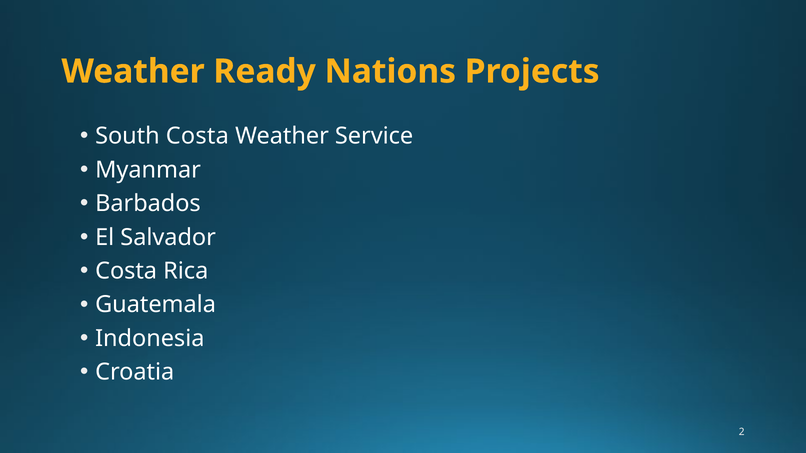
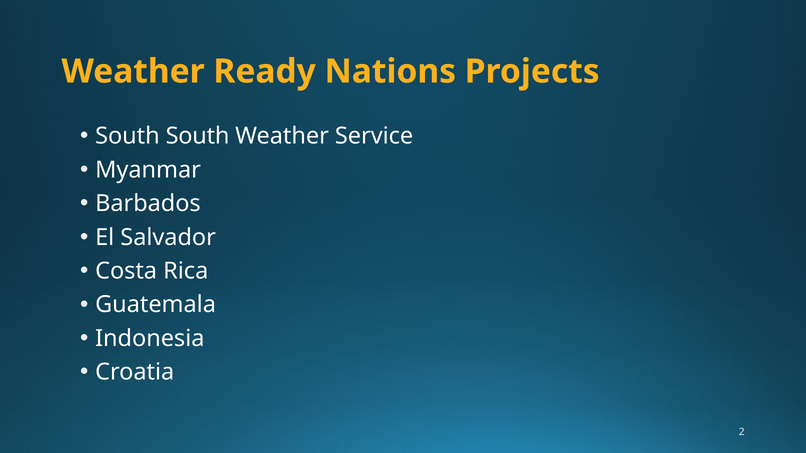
South Costa: Costa -> South (198, 136)
